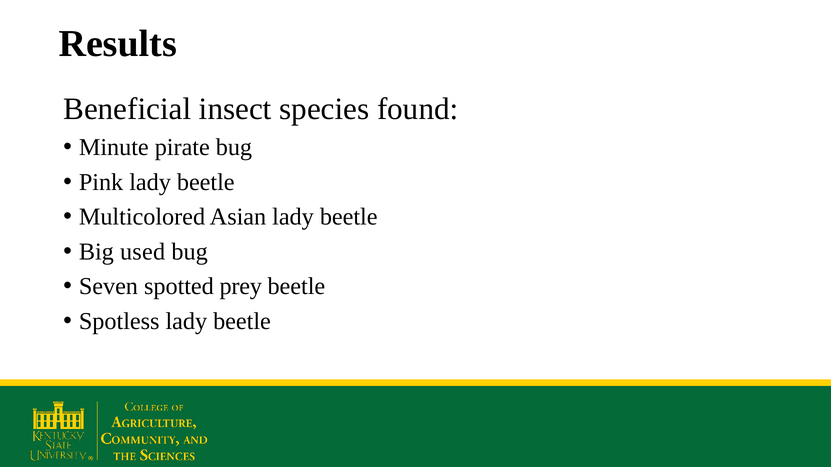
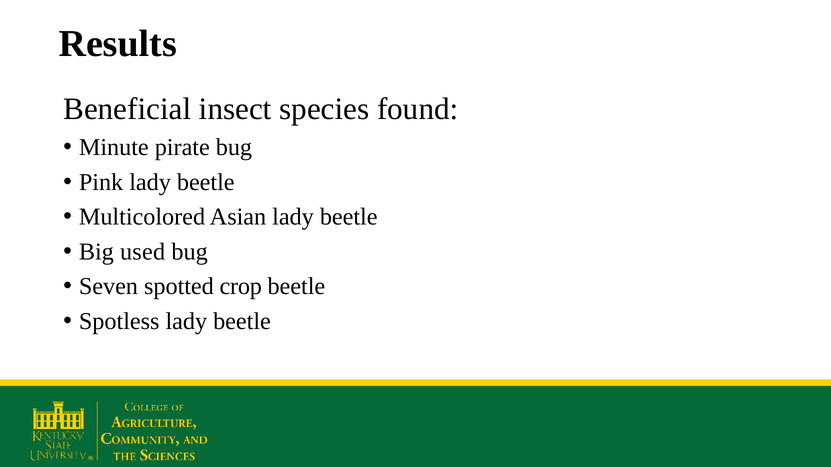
prey: prey -> crop (241, 287)
